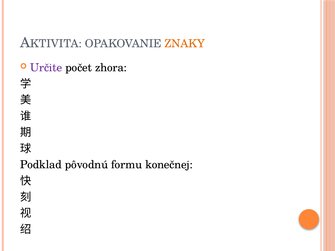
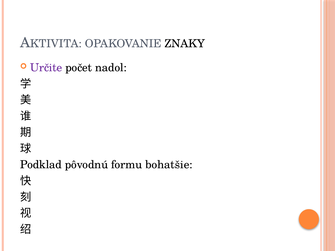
ZNAKY colour: orange -> black (185, 44)
zhora: zhora -> nadol (111, 68)
konečnej: konečnej -> bohatšie (169, 165)
